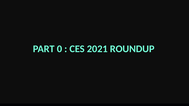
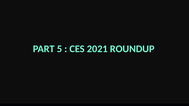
0: 0 -> 5 (59, 49)
